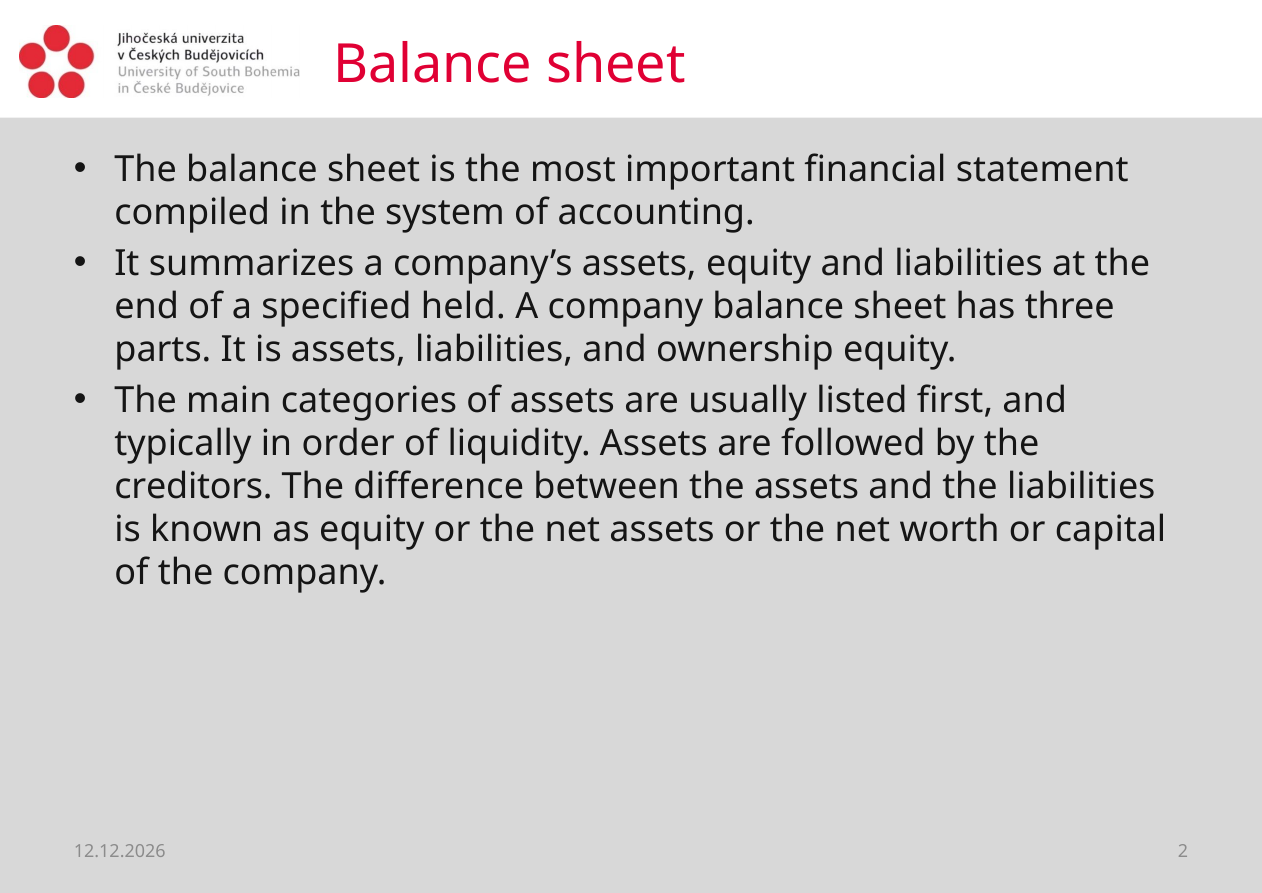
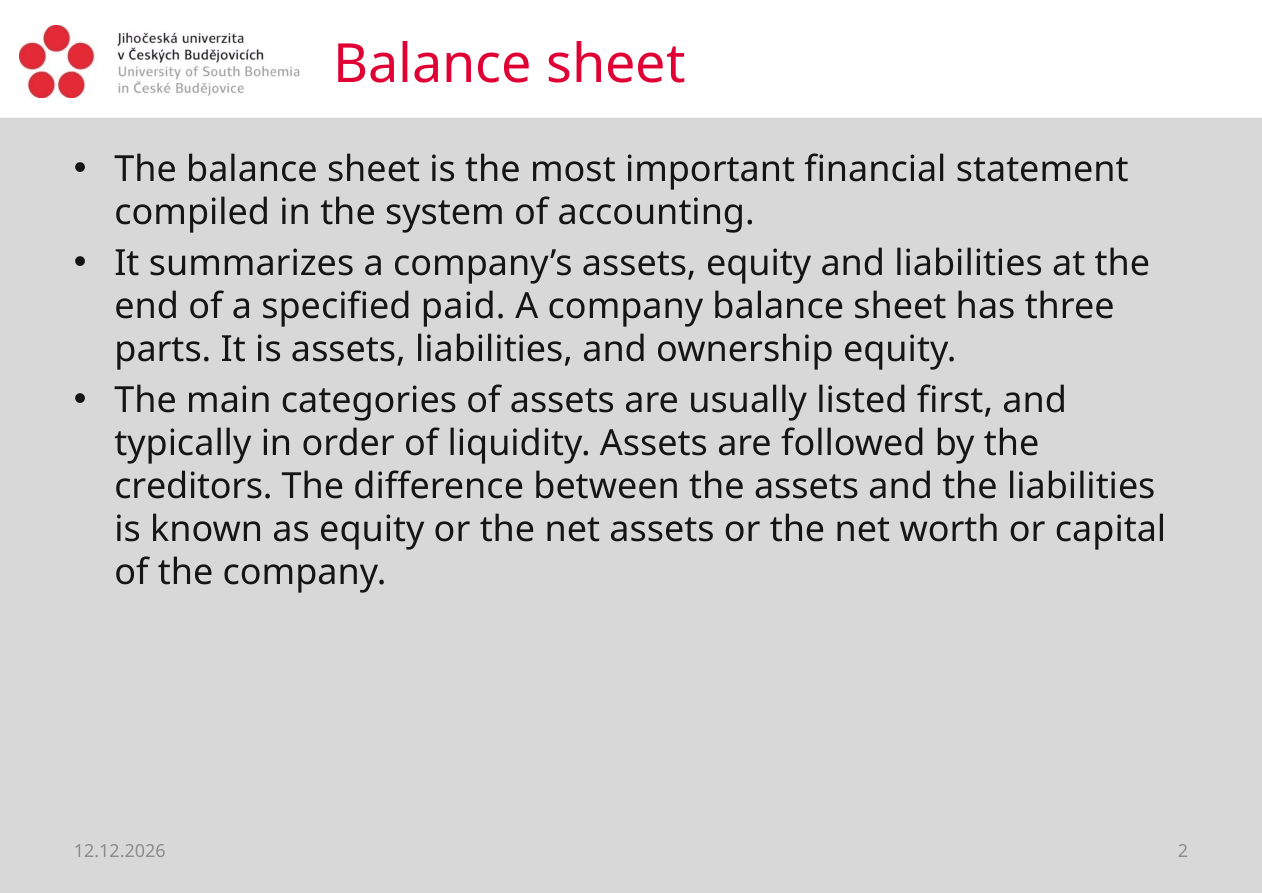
held: held -> paid (463, 306)
